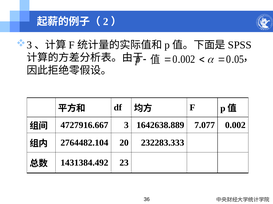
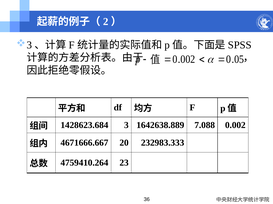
4727916.667: 4727916.667 -> 1428623.684 (84, 126)
7.077: 7.077 -> 7.088 (205, 126)
2764482.104: 2764482.104 -> 4671666.667 (84, 143)
232283.333: 232283.333 -> 232983.333 (163, 143)
1431384.492: 1431384.492 -> 4759410.264 (84, 163)
